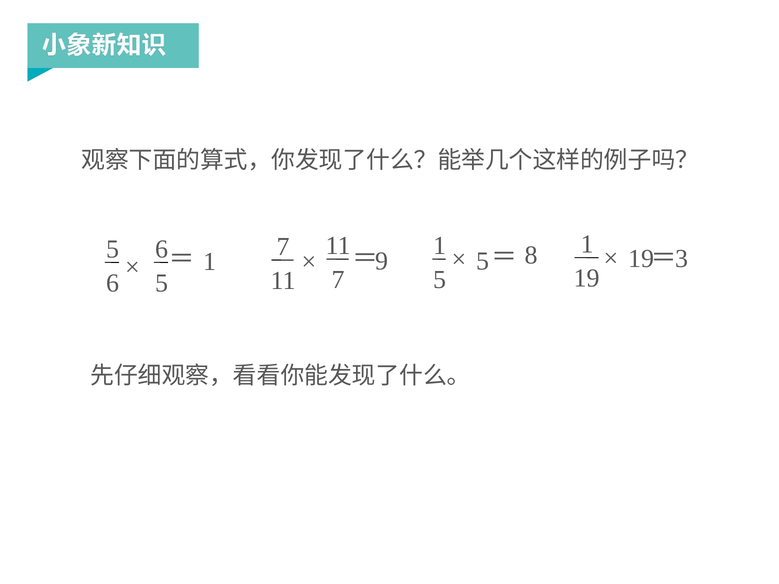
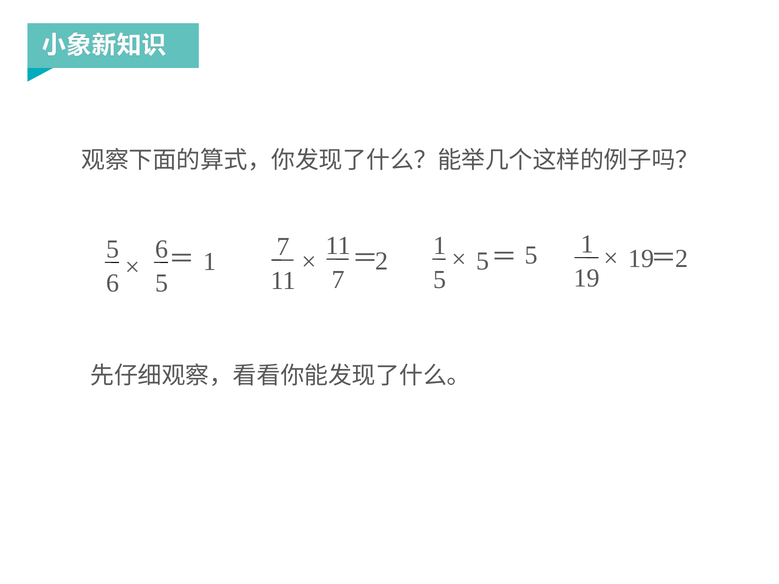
3: 3 -> 2 (682, 259)
8: 8 -> 5 (531, 255)
9: 9 -> 2 (382, 261)
